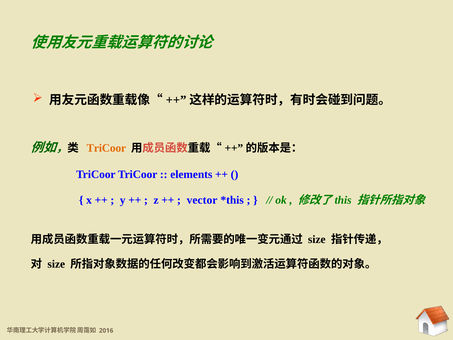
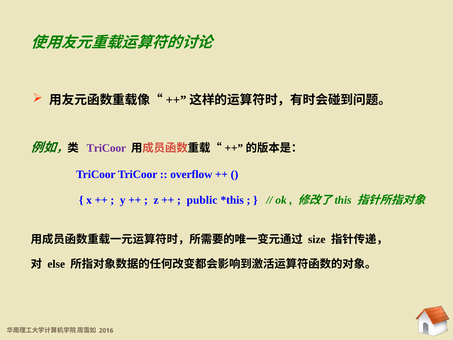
TriCoor colour: orange -> purple (106, 148)
elements: elements -> overflow (191, 174)
vector: vector -> public (202, 200)
size: size -> else (56, 264)
